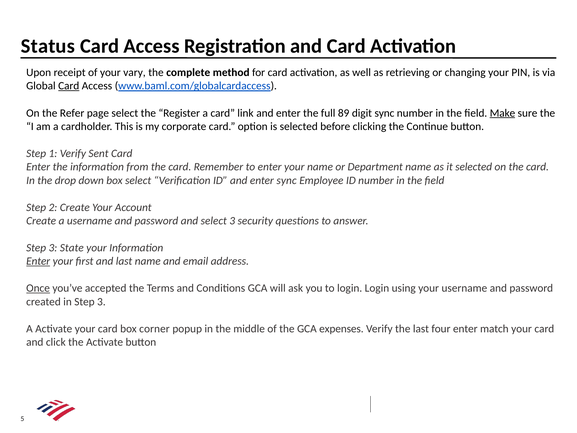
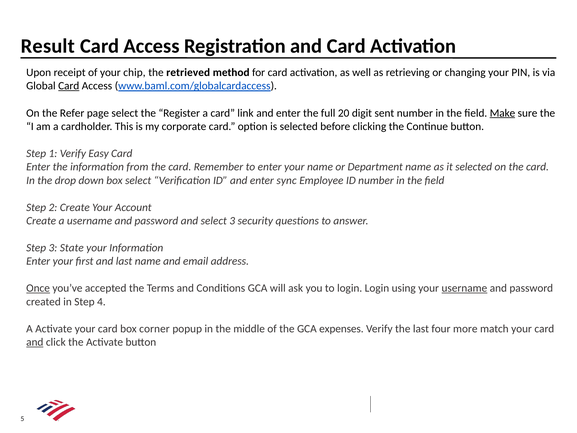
Status: Status -> Result (48, 46)
vary: vary -> chip (134, 72)
complete: complete -> retrieved (188, 72)
89: 89 -> 20 (344, 113)
digit sync: sync -> sent (384, 113)
Sent: Sent -> Easy (99, 153)
Enter underline: present -> none (38, 261)
username underline: none -> present (464, 288)
in Step 3: 3 -> 4 (101, 302)
four enter: enter -> more (465, 328)
and underline: none -> present (35, 342)
